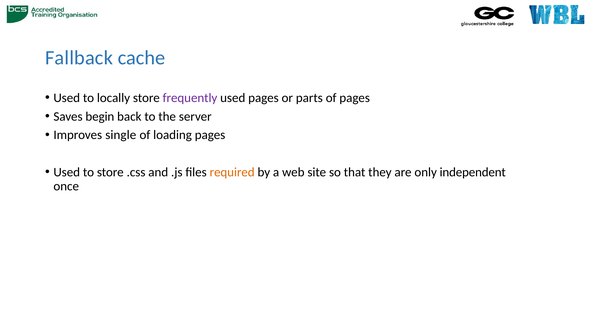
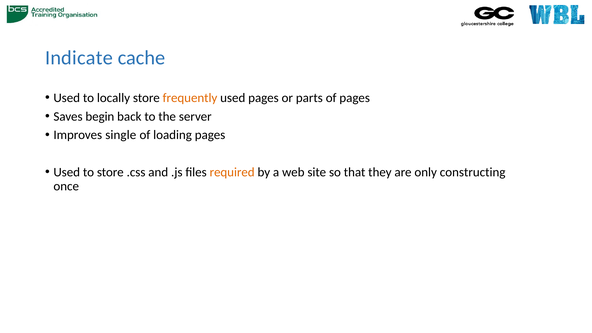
Fallback: Fallback -> Indicate (79, 58)
frequently colour: purple -> orange (190, 98)
independent: independent -> constructing (473, 172)
